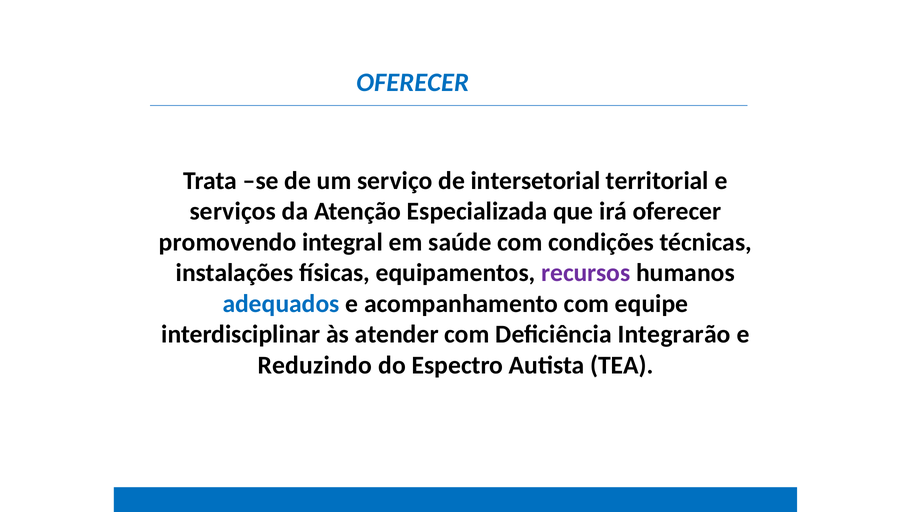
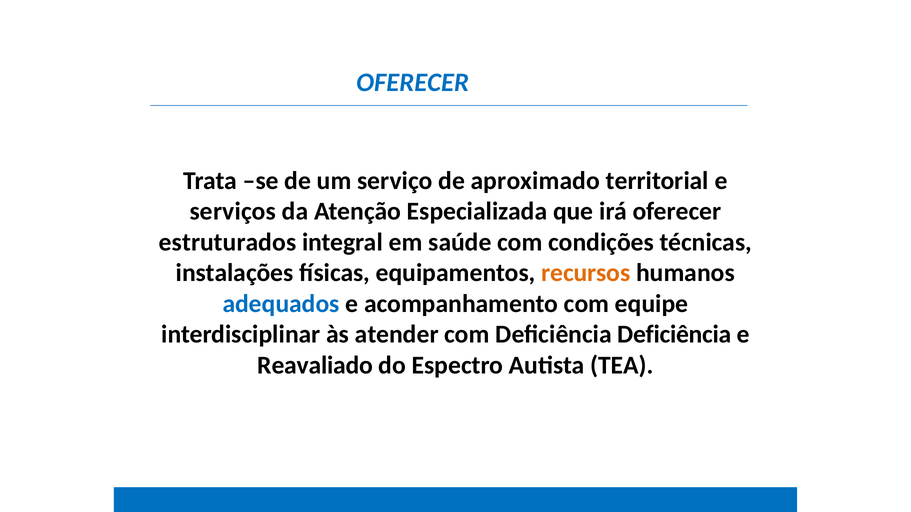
intersetorial: intersetorial -> aproximado (535, 181)
promovendo: promovendo -> estruturados (228, 242)
recursos colour: purple -> orange (586, 273)
Deficiência Integrarão: Integrarão -> Deficiência (674, 335)
Reduzindo: Reduzindo -> Reavaliado (315, 365)
